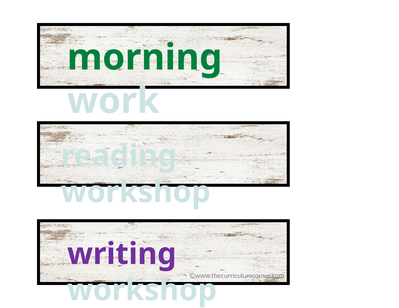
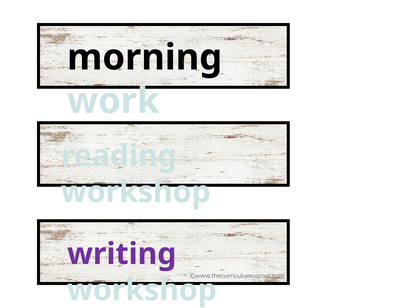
morning colour: green -> black (145, 58)
